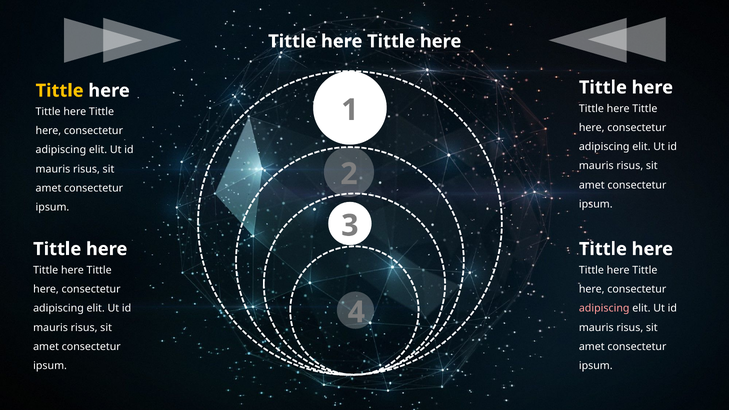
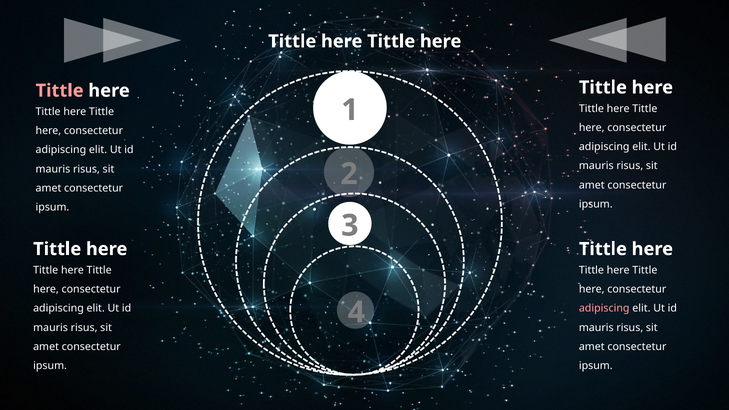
Tittle colour: yellow -> pink (60, 91)
